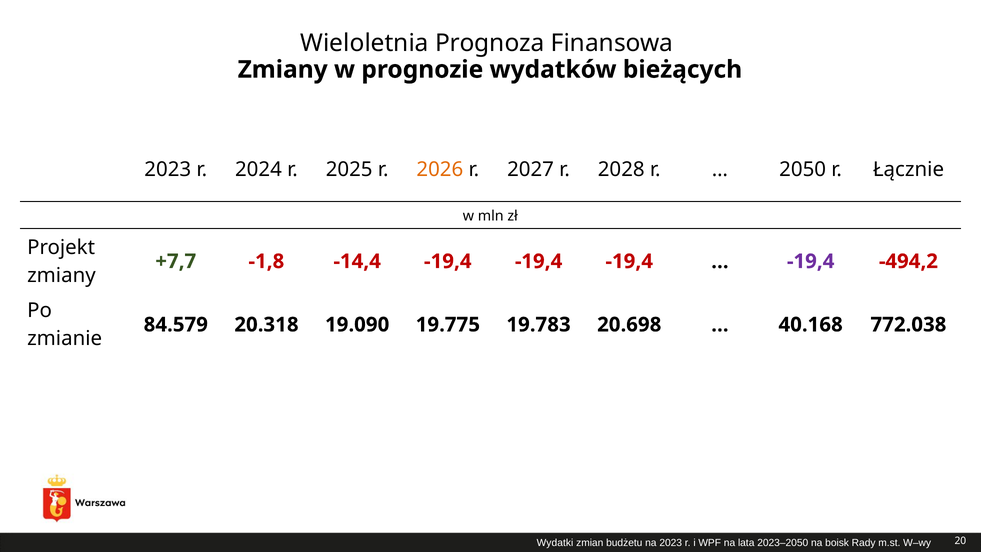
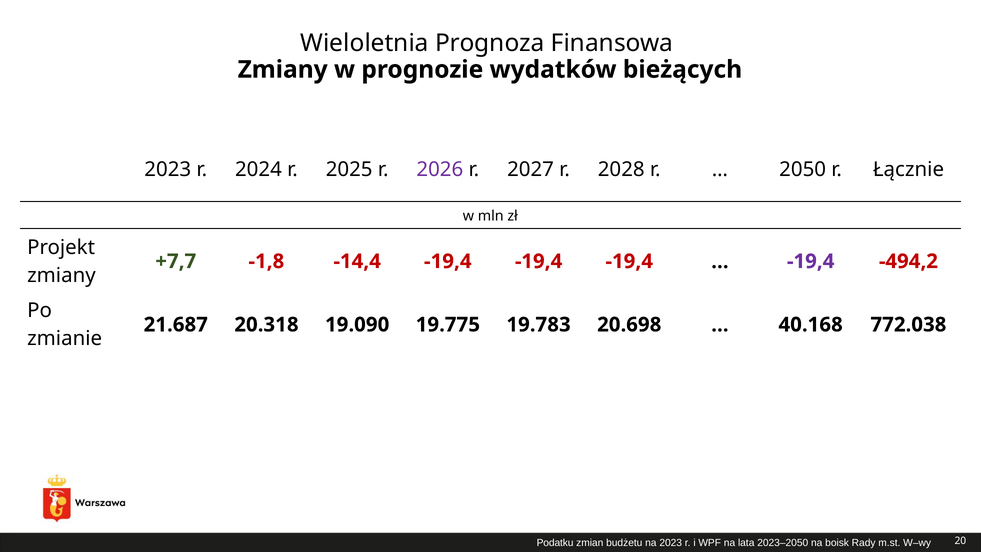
2026 colour: orange -> purple (440, 170)
84.579: 84.579 -> 21.687 (176, 325)
Wydatki: Wydatki -> Podatku (555, 543)
